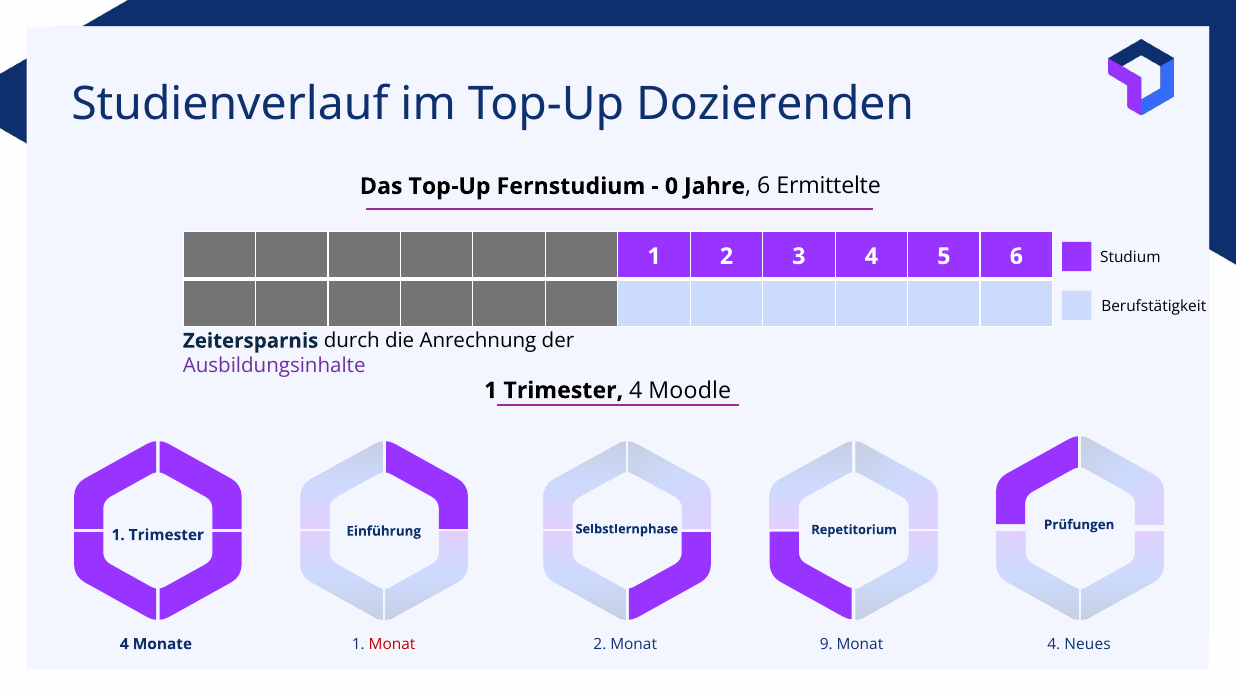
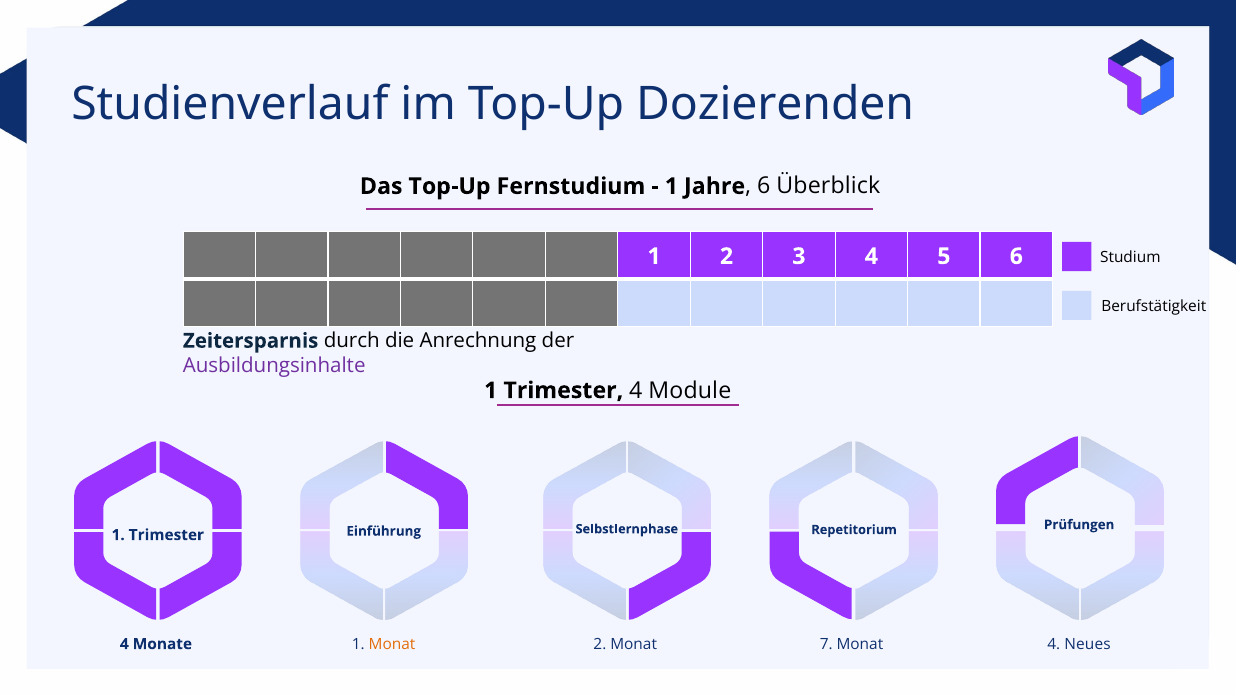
0: 0 -> 1 (671, 186)
Ermittelte: Ermittelte -> Überblick (828, 186)
Moodle: Moodle -> Module (690, 391)
Monat colour: red -> orange (392, 645)
9: 9 -> 7 (826, 644)
